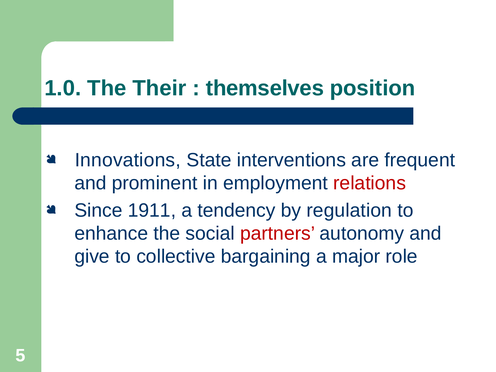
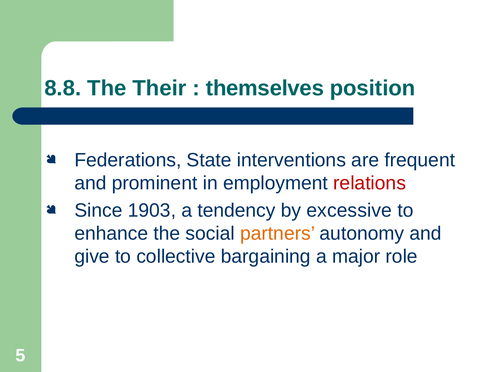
1.0: 1.0 -> 8.8 (63, 88)
Innovations: Innovations -> Federations (128, 160)
1911: 1911 -> 1903 (152, 210)
regulation: regulation -> excessive (349, 210)
partners colour: red -> orange (278, 233)
